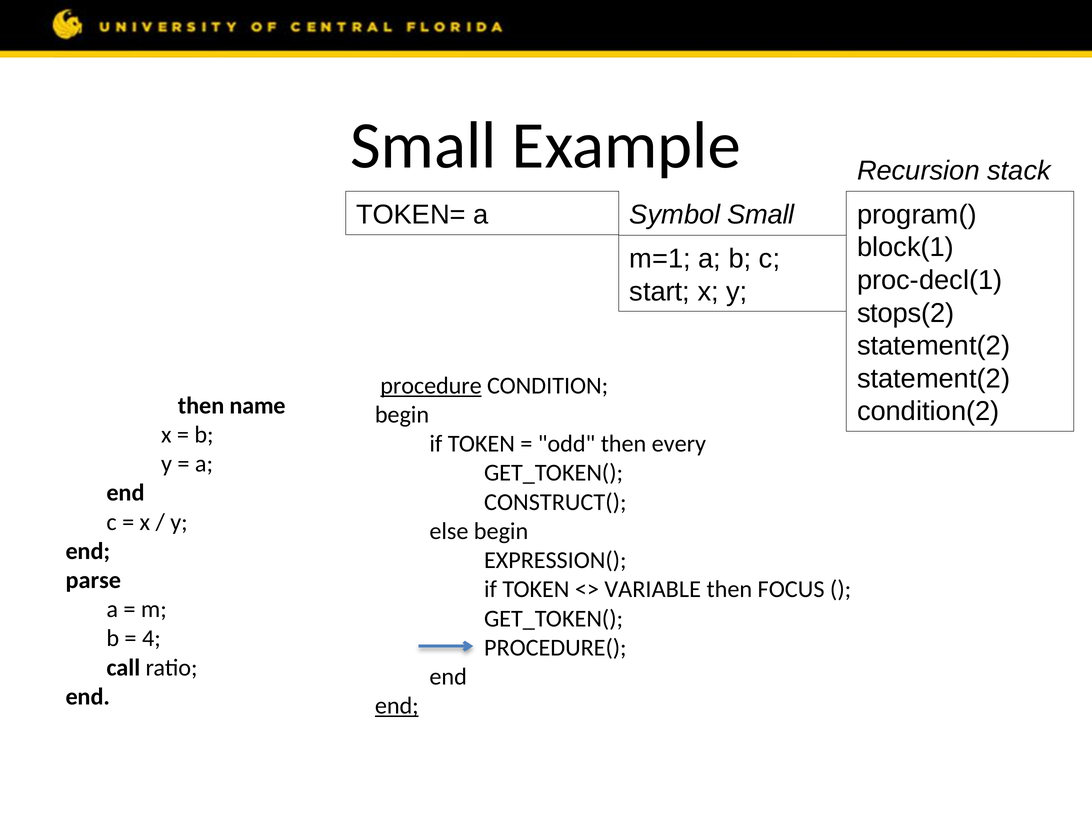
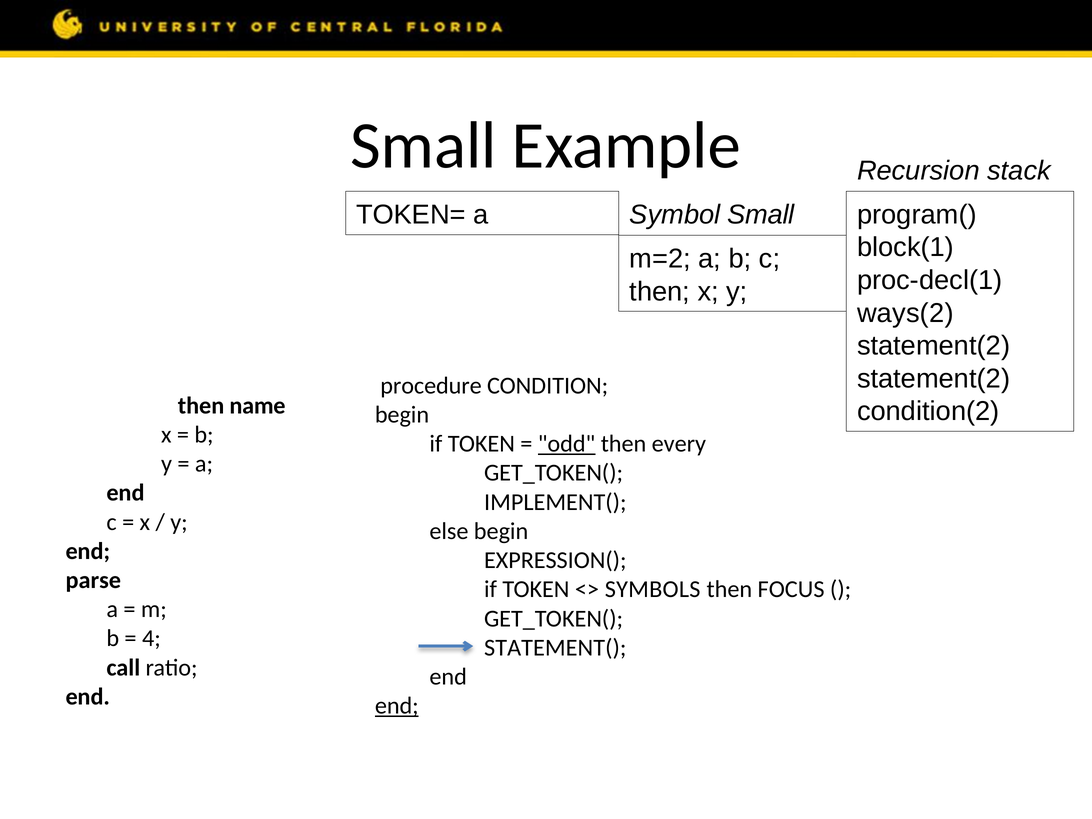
m=1: m=1 -> m=2 (660, 259)
start: start -> then (660, 292)
stops(2: stops(2 -> ways(2 (905, 313)
procedure underline: present -> none (431, 386)
odd underline: none -> present (567, 444)
CONSTRUCT(: CONSTRUCT( -> IMPLEMENT( (555, 502)
VARIABLE: VARIABLE -> SYMBOLS (653, 589)
PROCEDURE(: PROCEDURE( -> STATEMENT( (555, 648)
